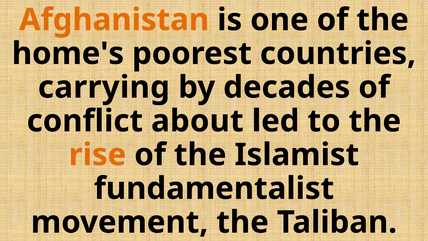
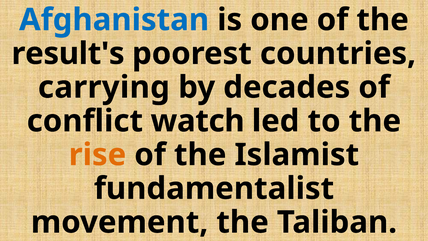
Afghanistan colour: orange -> blue (114, 20)
home's: home's -> result's (68, 54)
about: about -> watch (198, 121)
